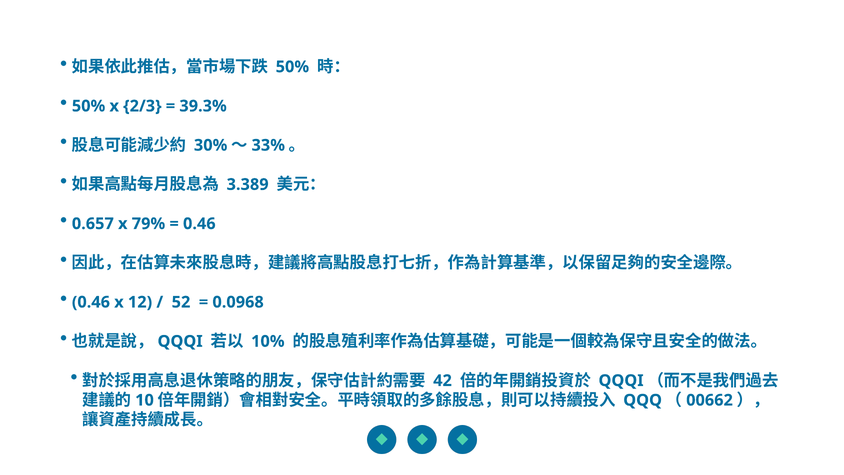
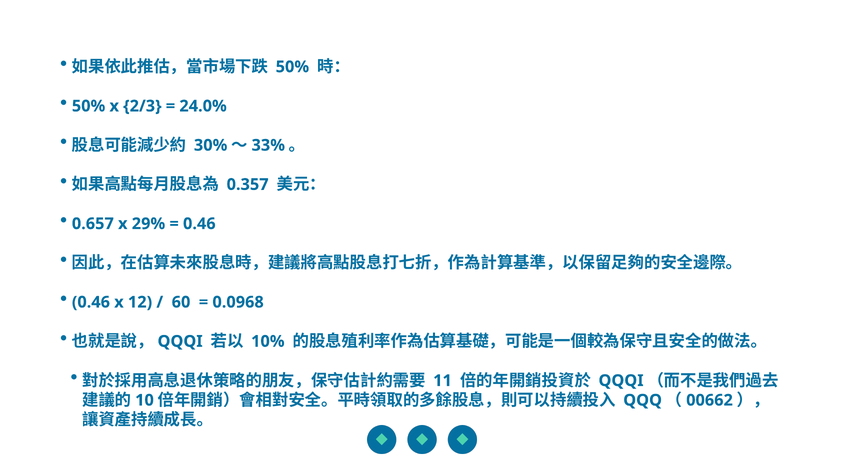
39.3%: 39.3% -> 24.0% (203, 106)
3.389: 3.389 -> 0.357 (248, 184)
79%: 79% -> 29% (148, 224)
52: 52 -> 60 (181, 302)
42: 42 -> 11 (443, 380)
